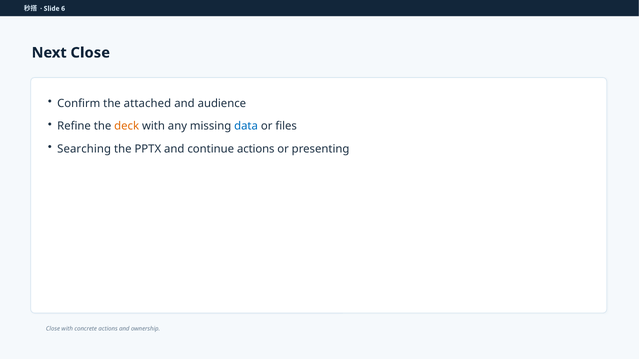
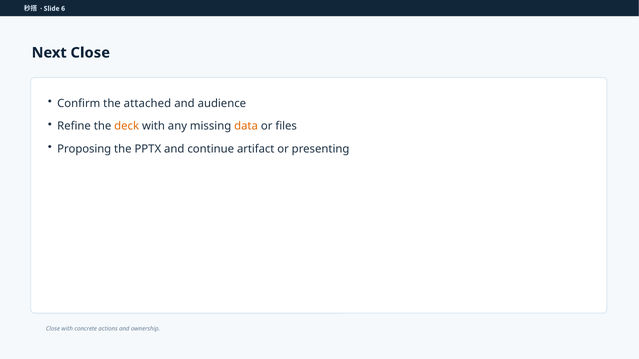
data colour: blue -> orange (246, 126)
Searching: Searching -> Proposing (84, 149)
continue actions: actions -> artifact (256, 149)
